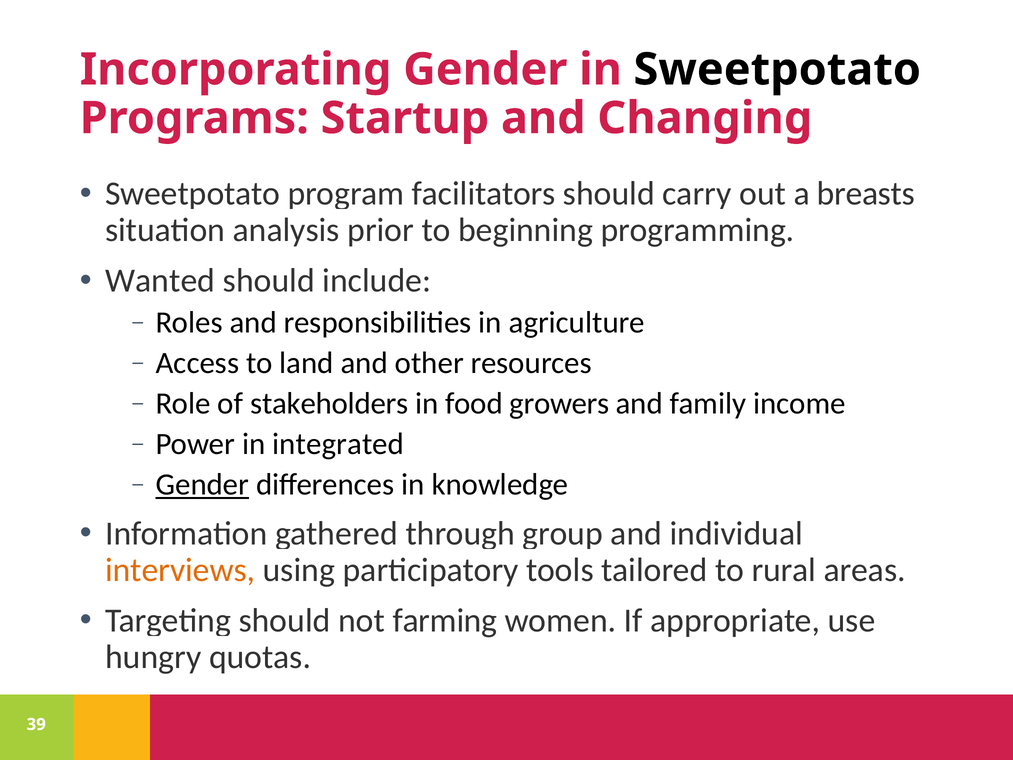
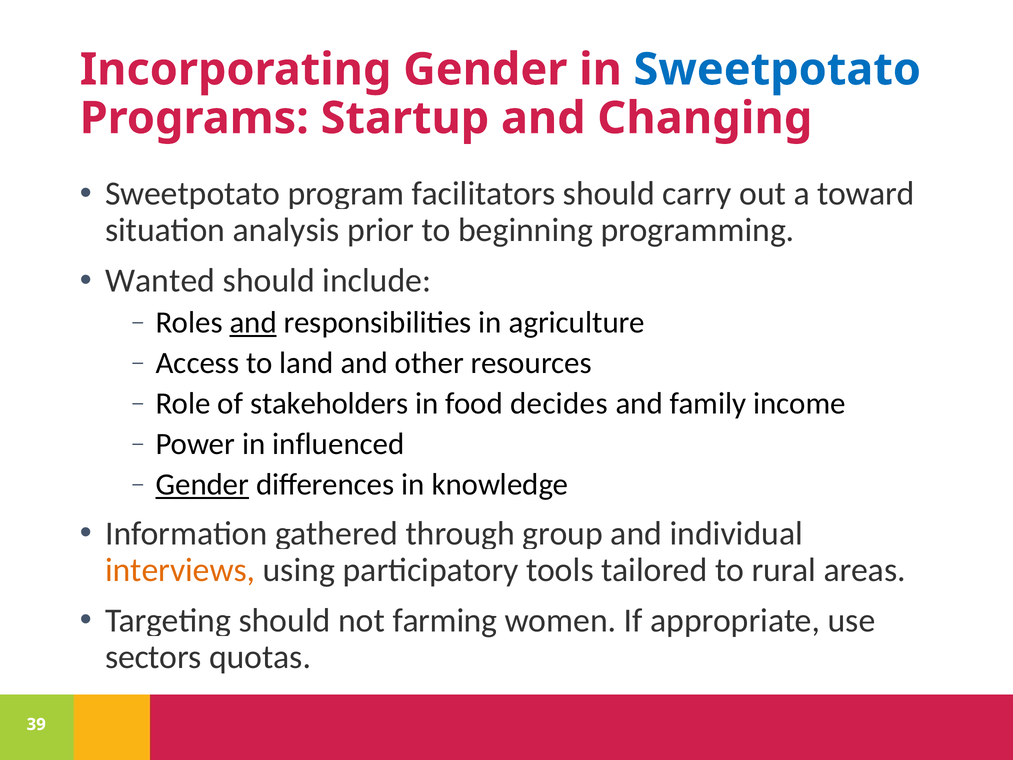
Sweetpotato colour: black -> blue (777, 70)
breasts: breasts -> toward (866, 194)
and underline: none -> present (253, 323)
growers: growers -> decides (559, 404)
integrated: integrated -> influenced (338, 444)
hungry: hungry -> sectors (153, 657)
